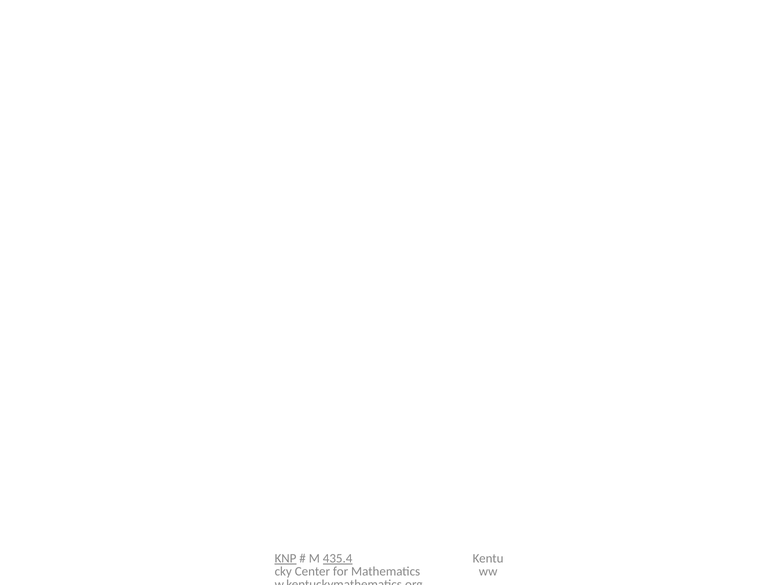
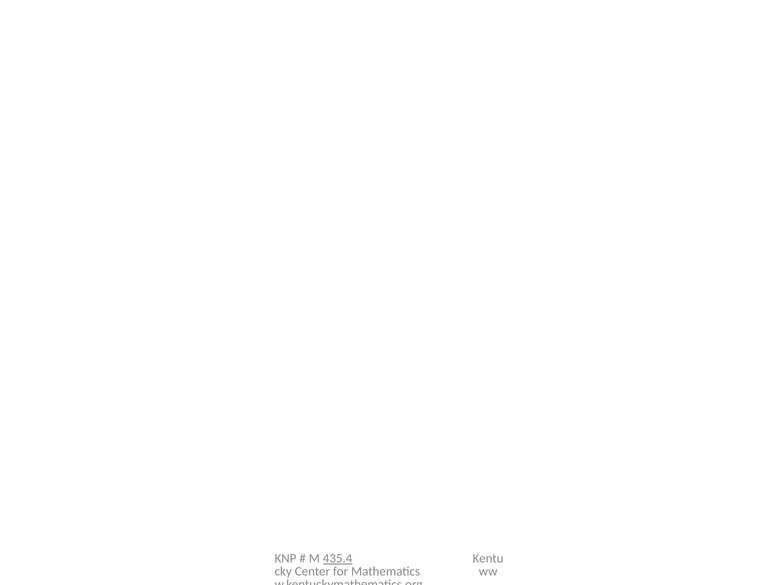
KNP underline: present -> none (286, 559)
